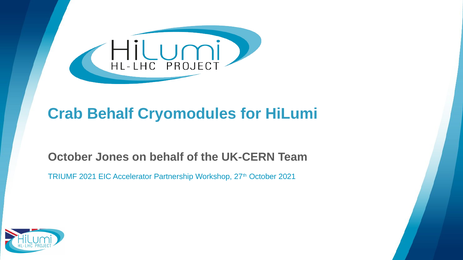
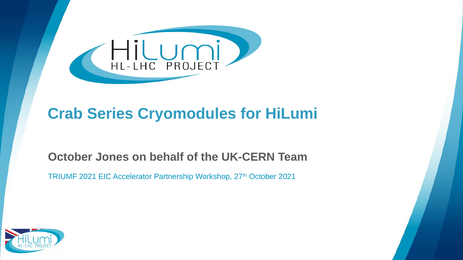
Crab Behalf: Behalf -> Series (110, 114)
